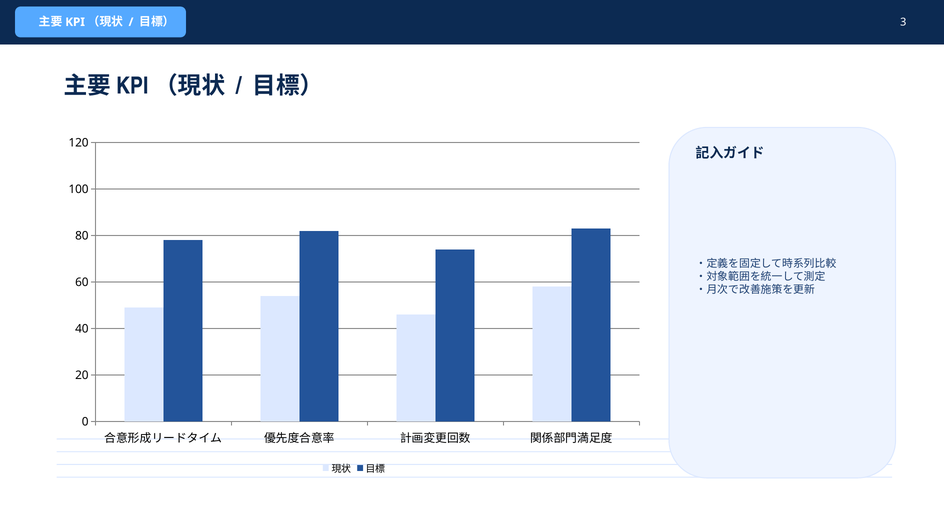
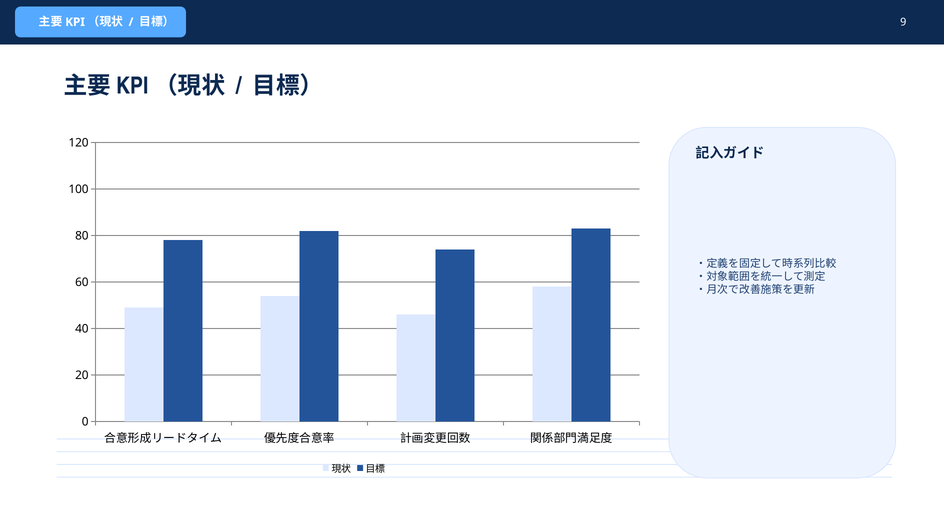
3: 3 -> 9 (903, 22)
